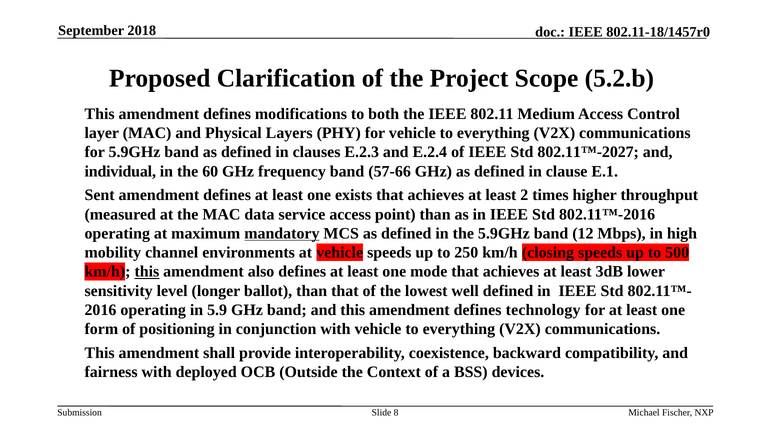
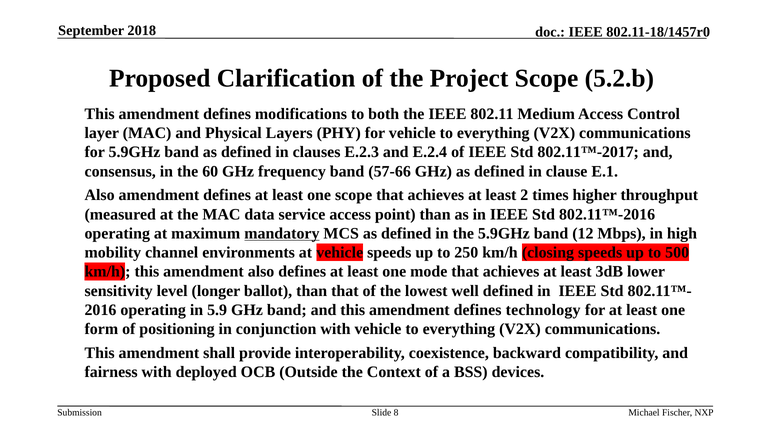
802.11™-2027: 802.11™-2027 -> 802.11™-2017 (588, 152)
individual: individual -> consensus (120, 171)
Sent: Sent -> Also (100, 195)
one exists: exists -> scope (354, 195)
this underline: present -> none (147, 271)
